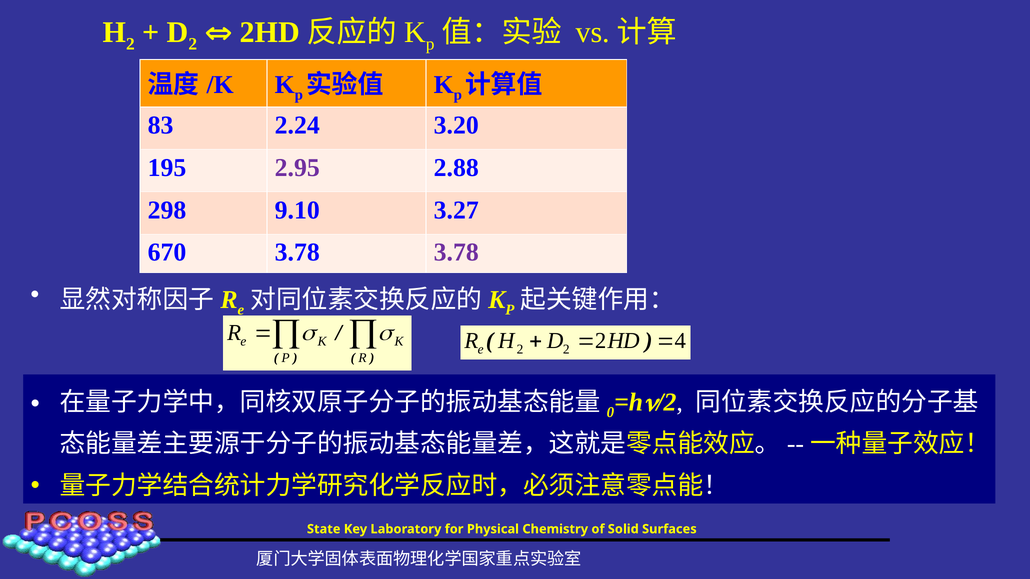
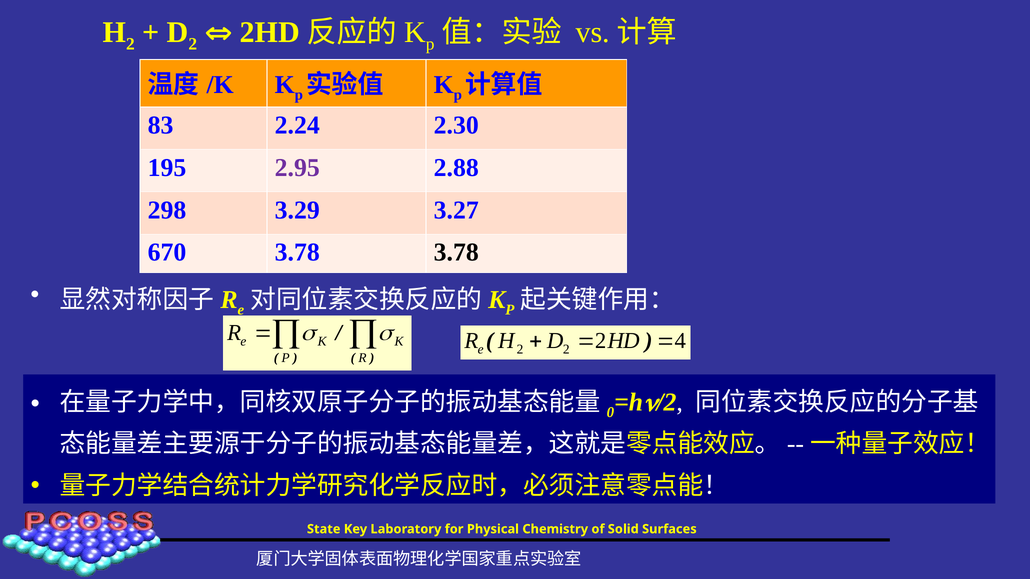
3.20: 3.20 -> 2.30 (456, 125)
9.10: 9.10 -> 3.29 (297, 210)
3.78 colour: purple -> black (456, 253)
